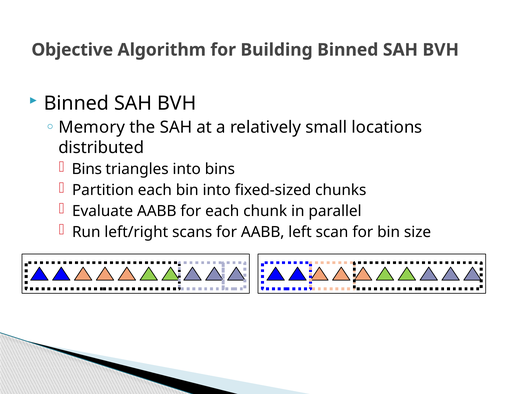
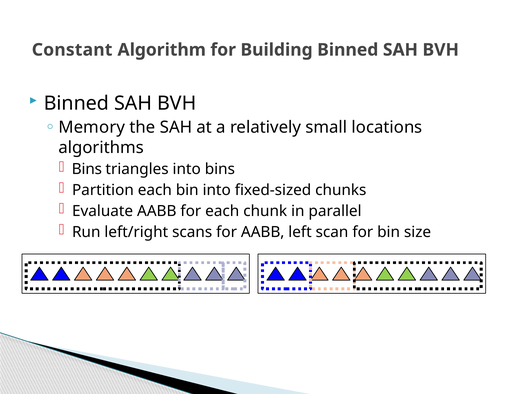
Objective: Objective -> Constant (72, 50)
distributed: distributed -> algorithms (101, 147)
